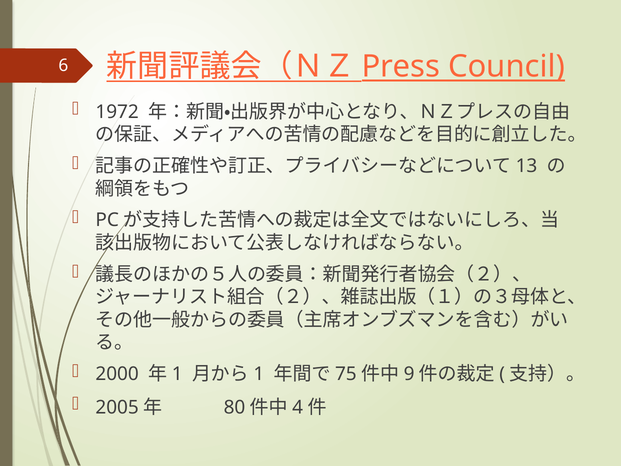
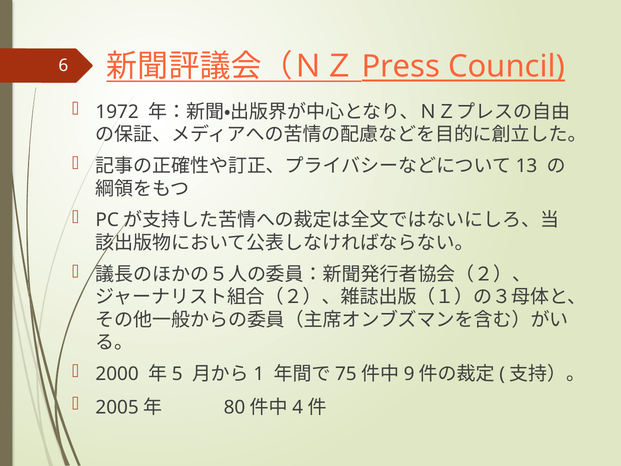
1: 1 -> 5 (177, 374)
